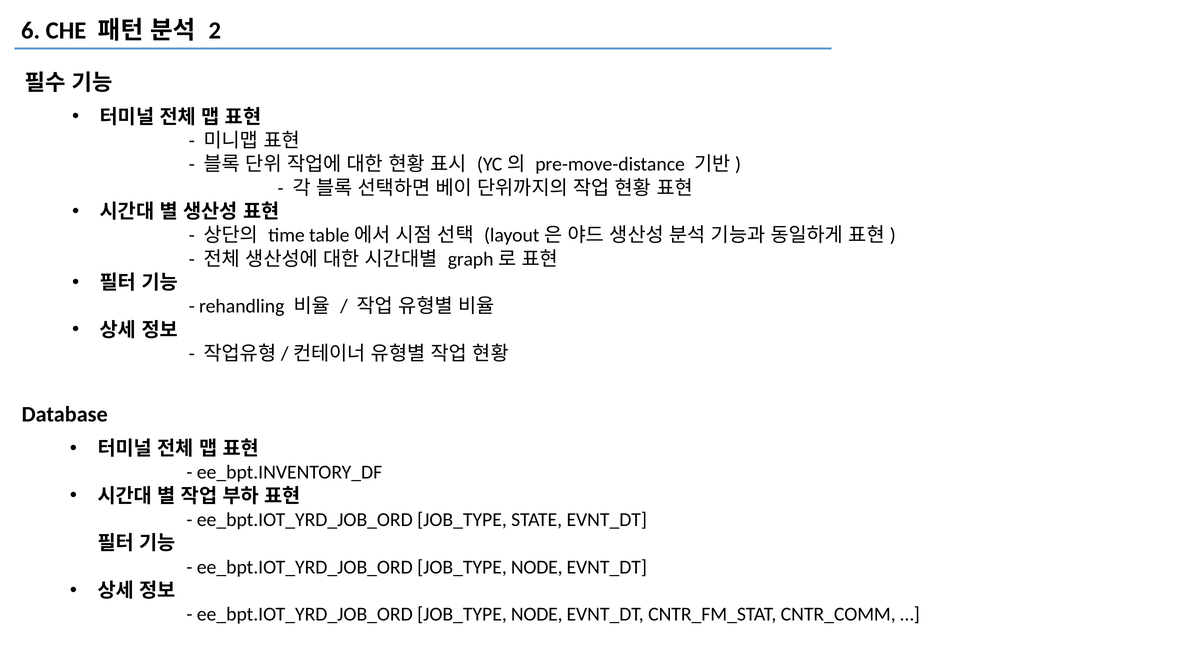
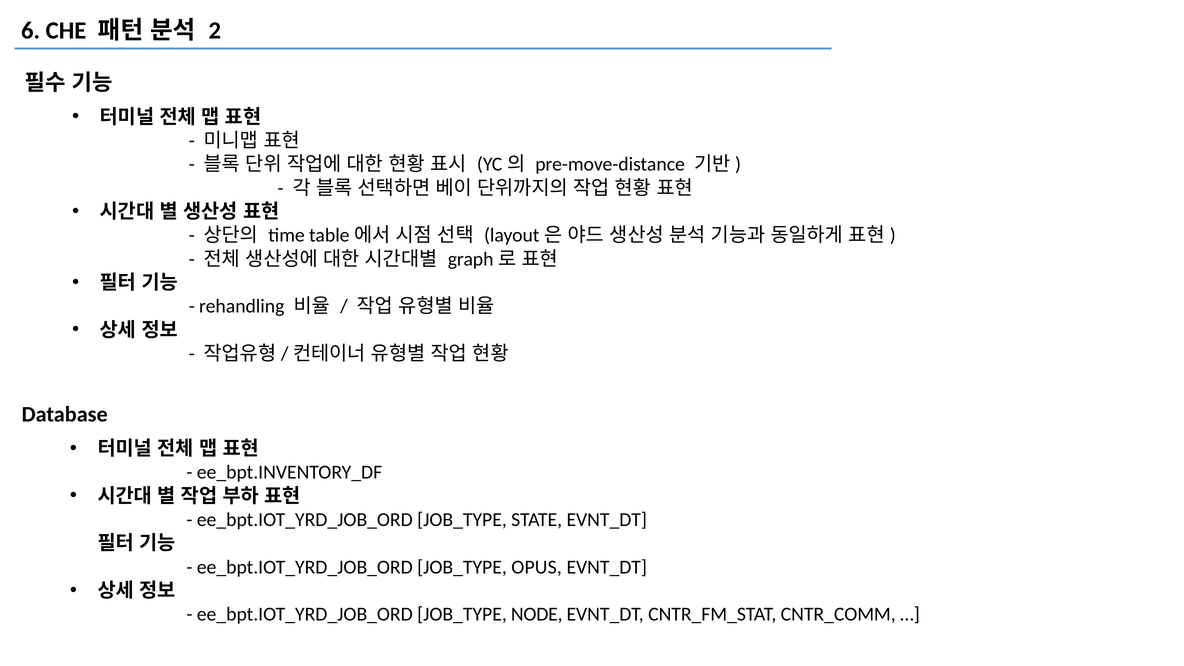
NODE: NODE -> OPUS (537, 567)
